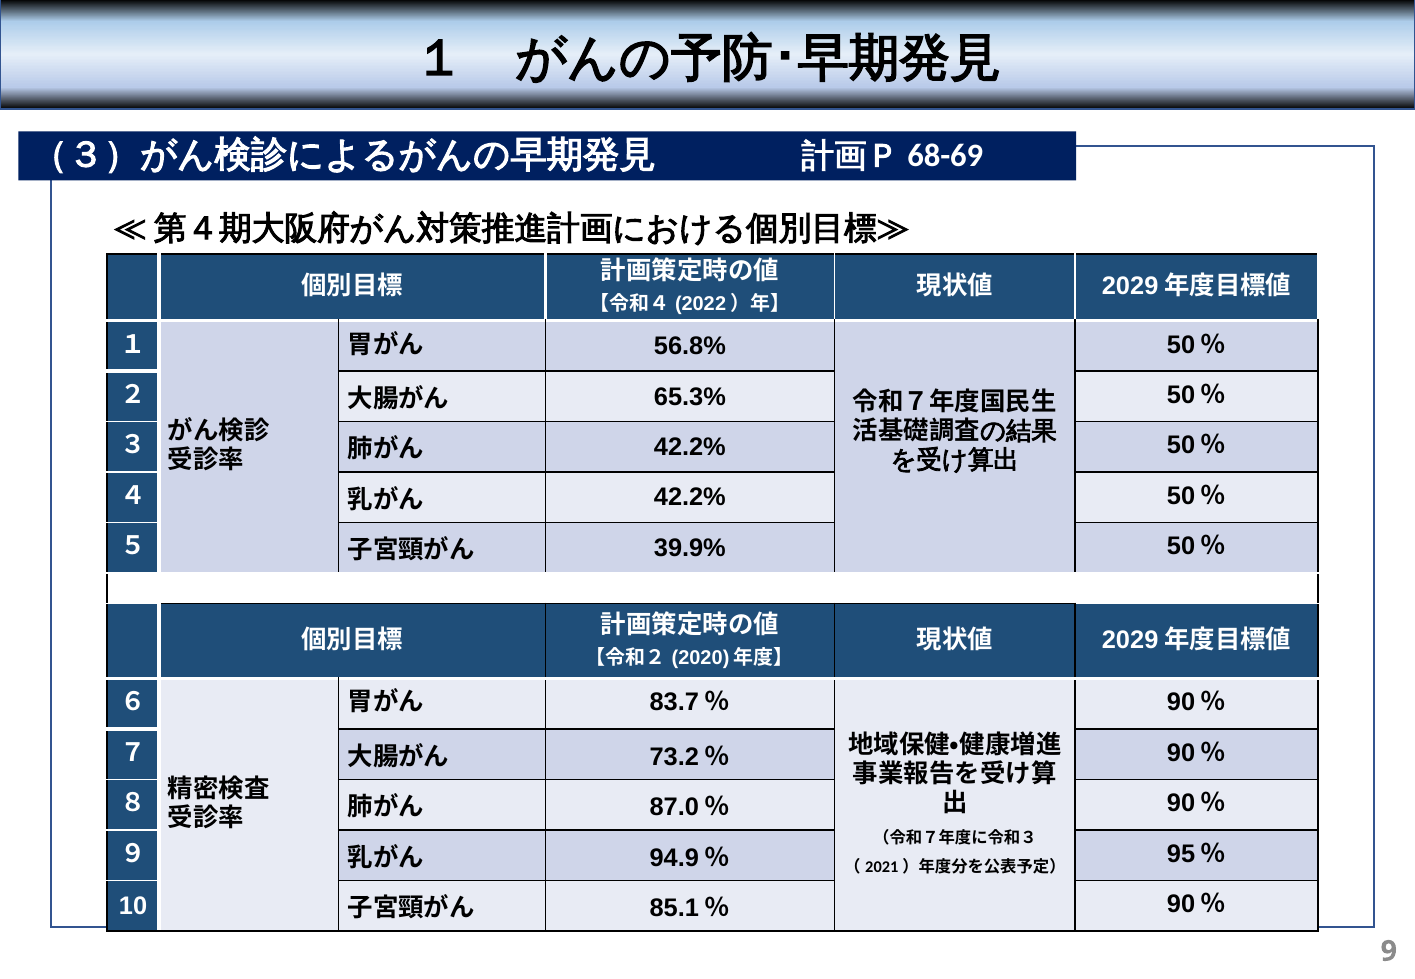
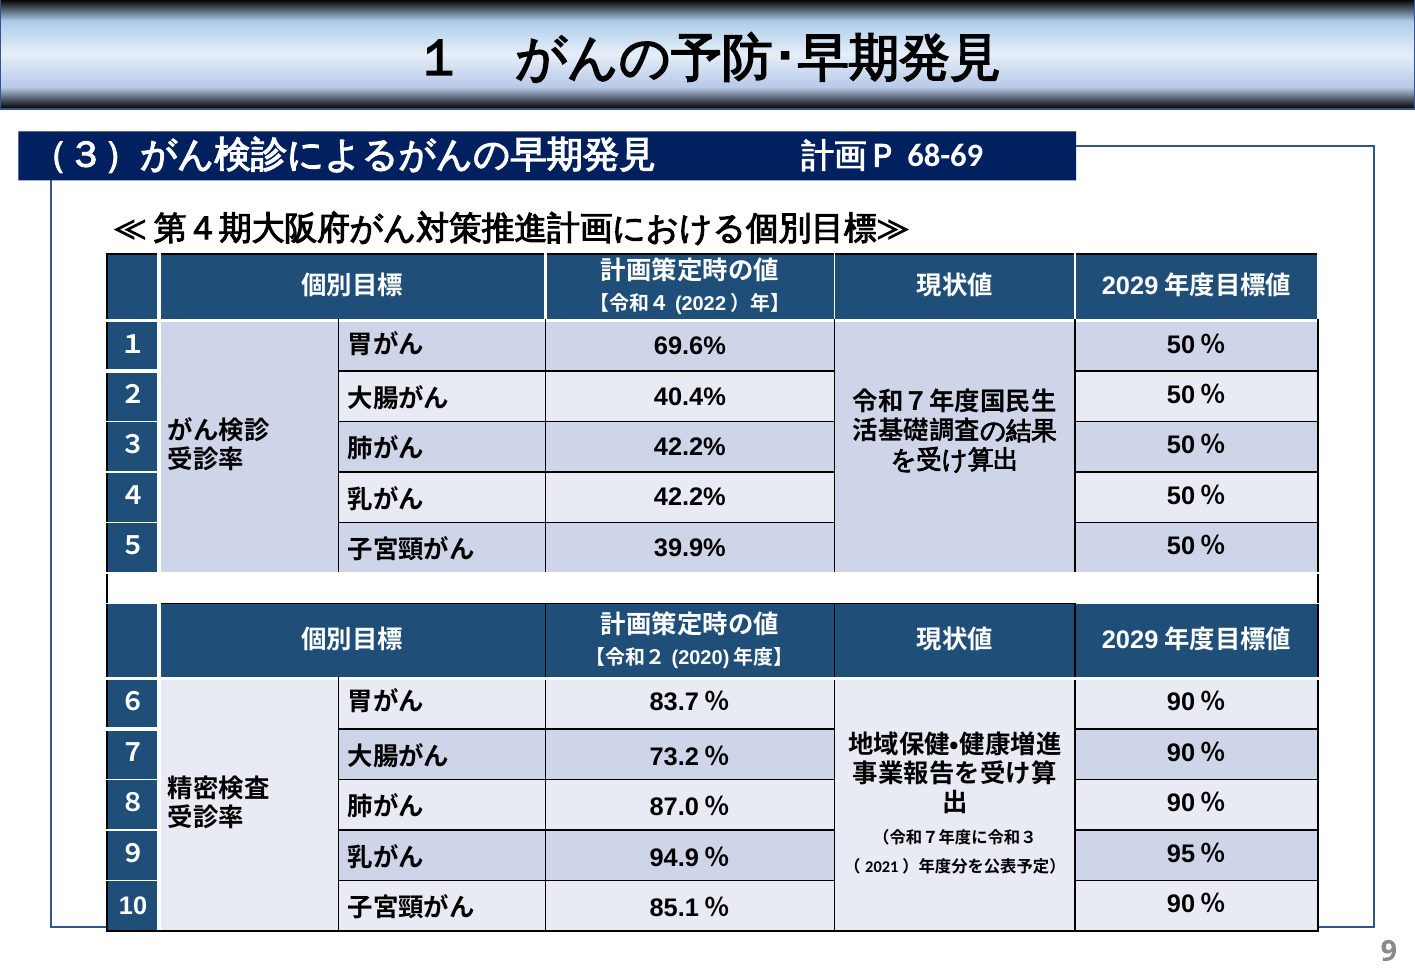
56.8%: 56.8% -> 69.6% (690, 347)
65.3%: 65.3% -> 40.4% (690, 397)
